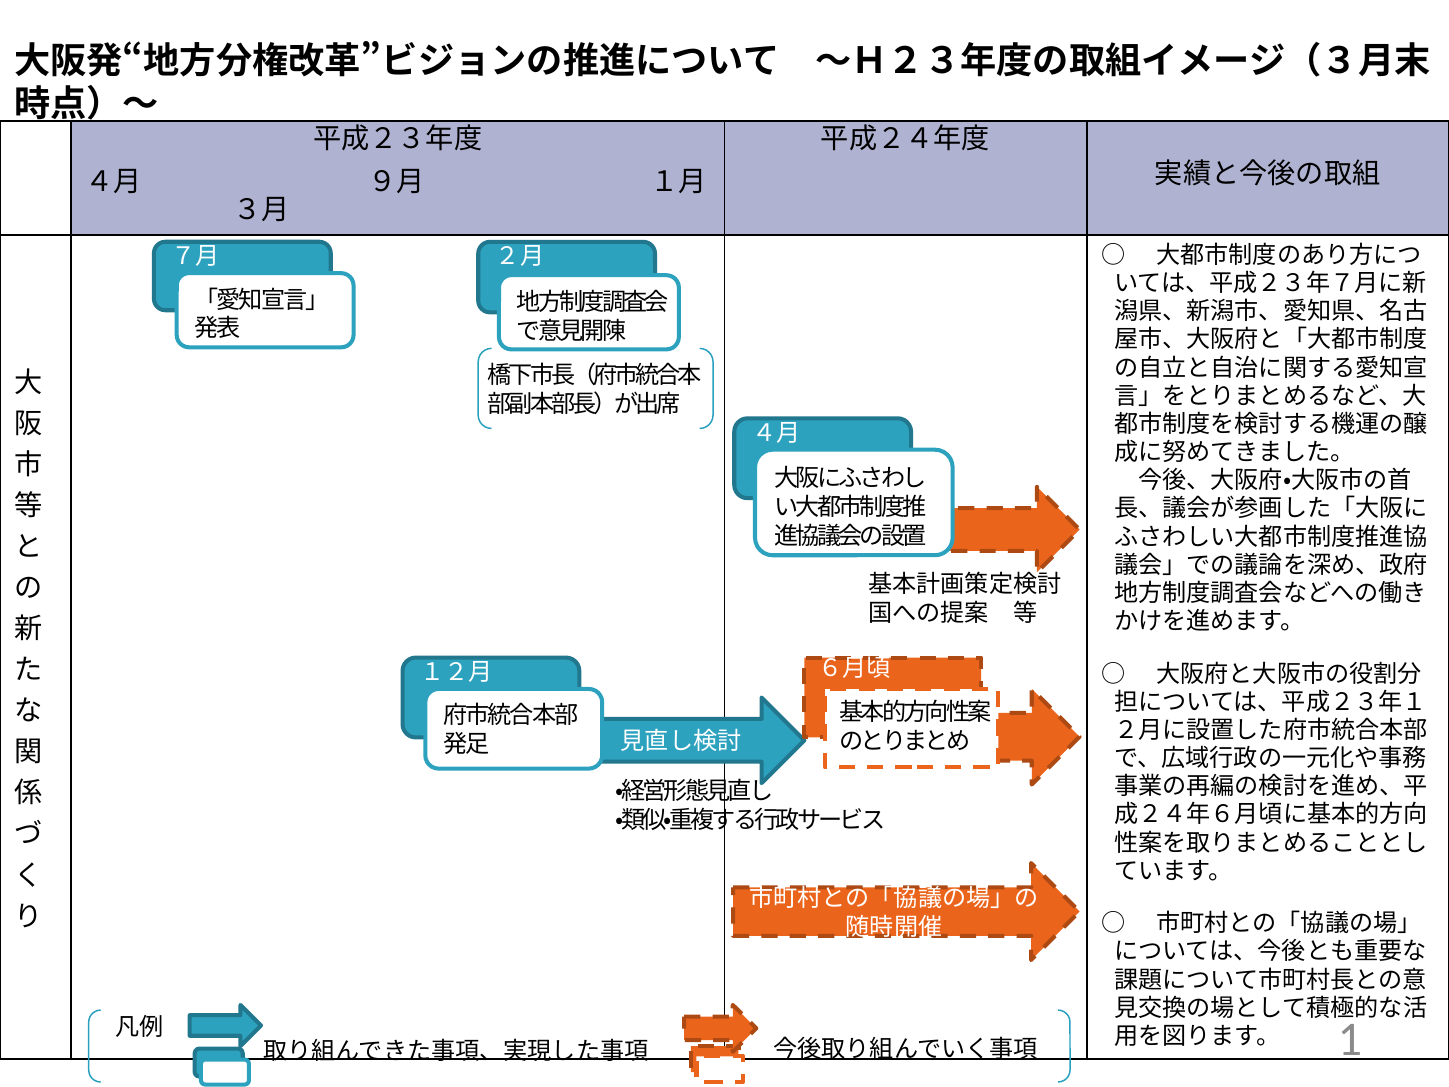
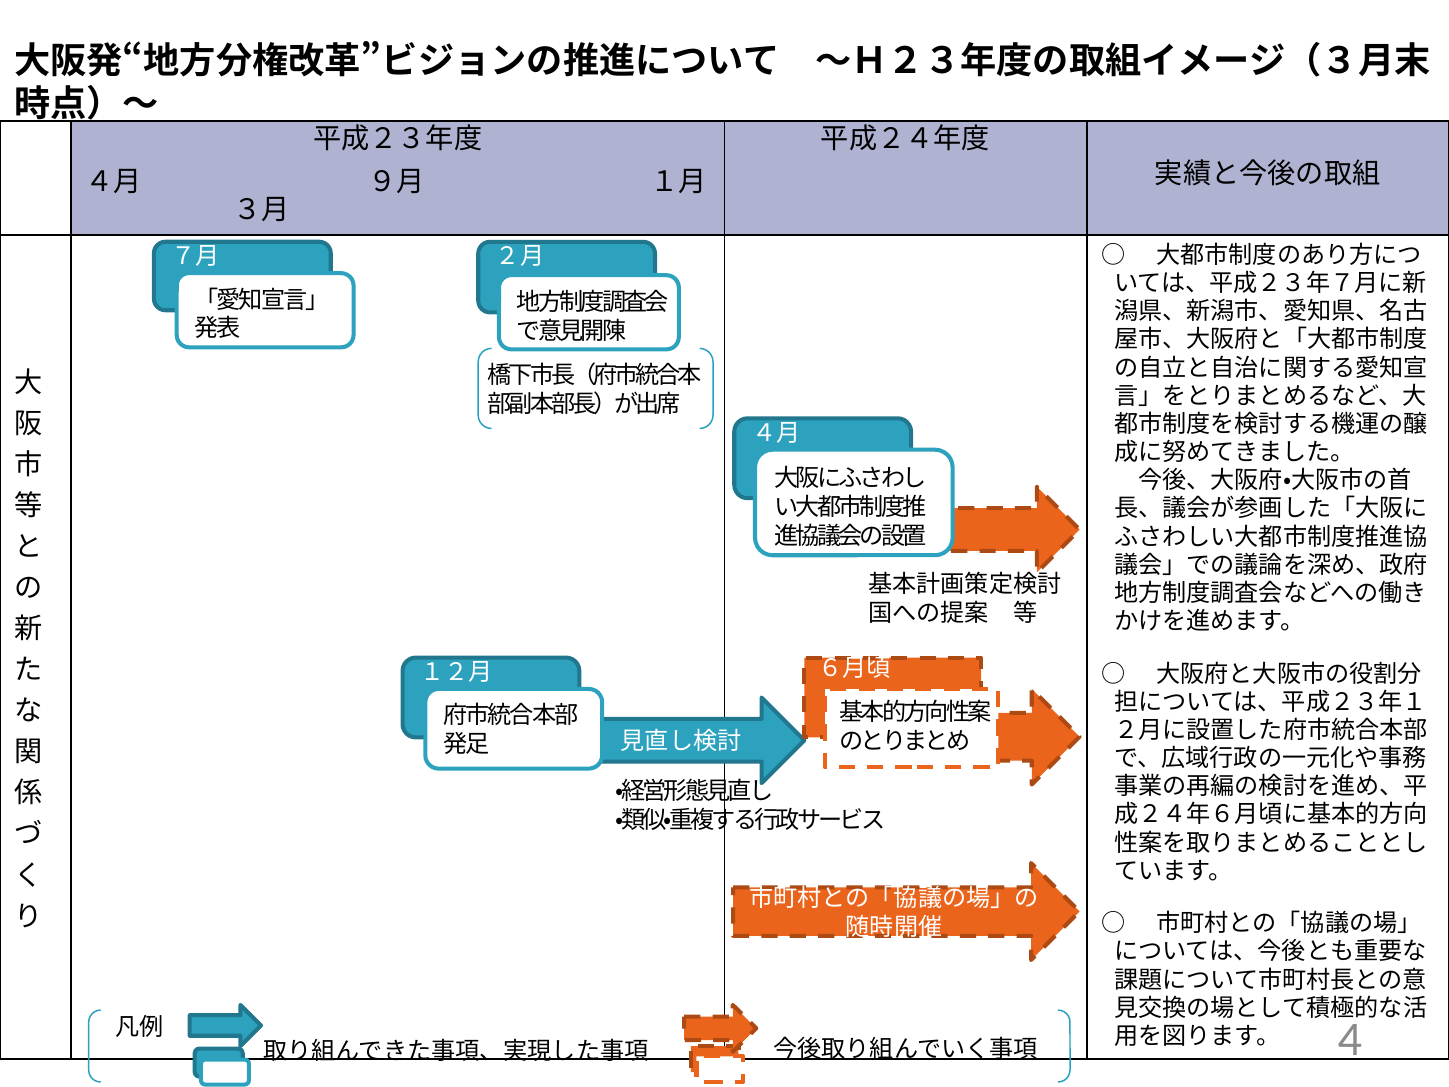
1: 1 -> 4 (1350, 1039)
